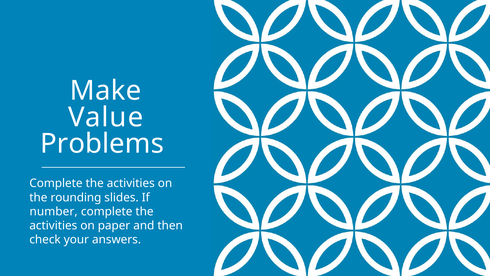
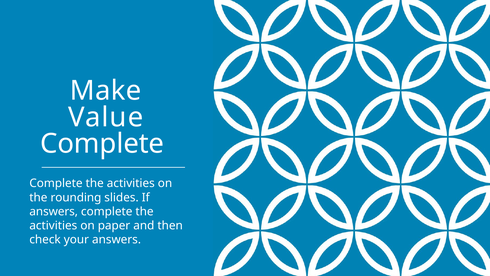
Problems: Problems -> Complete (102, 144)
number: number -> answers (54, 211)
